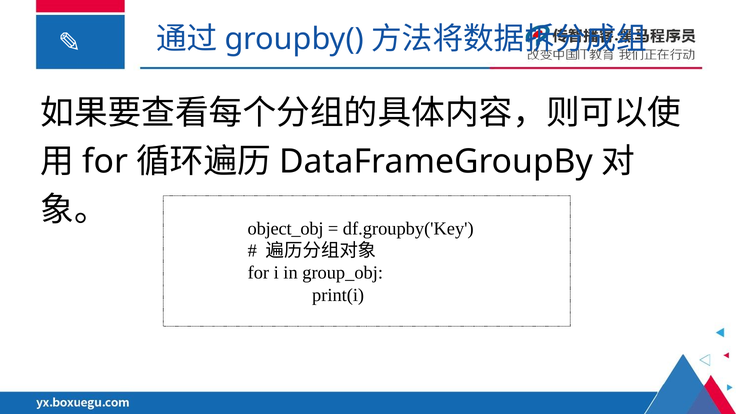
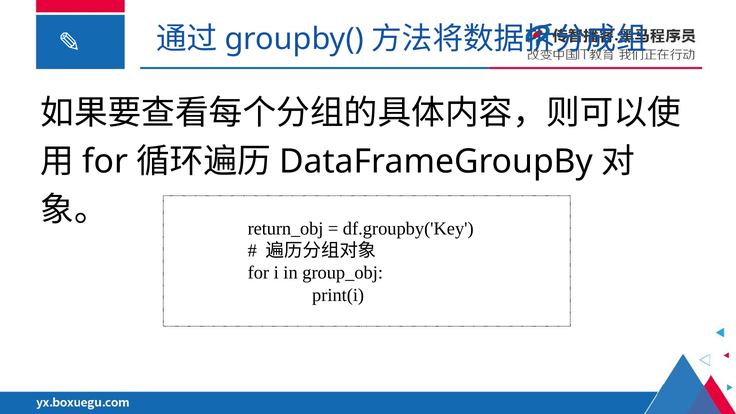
object_obj: object_obj -> return_obj (286, 229)
